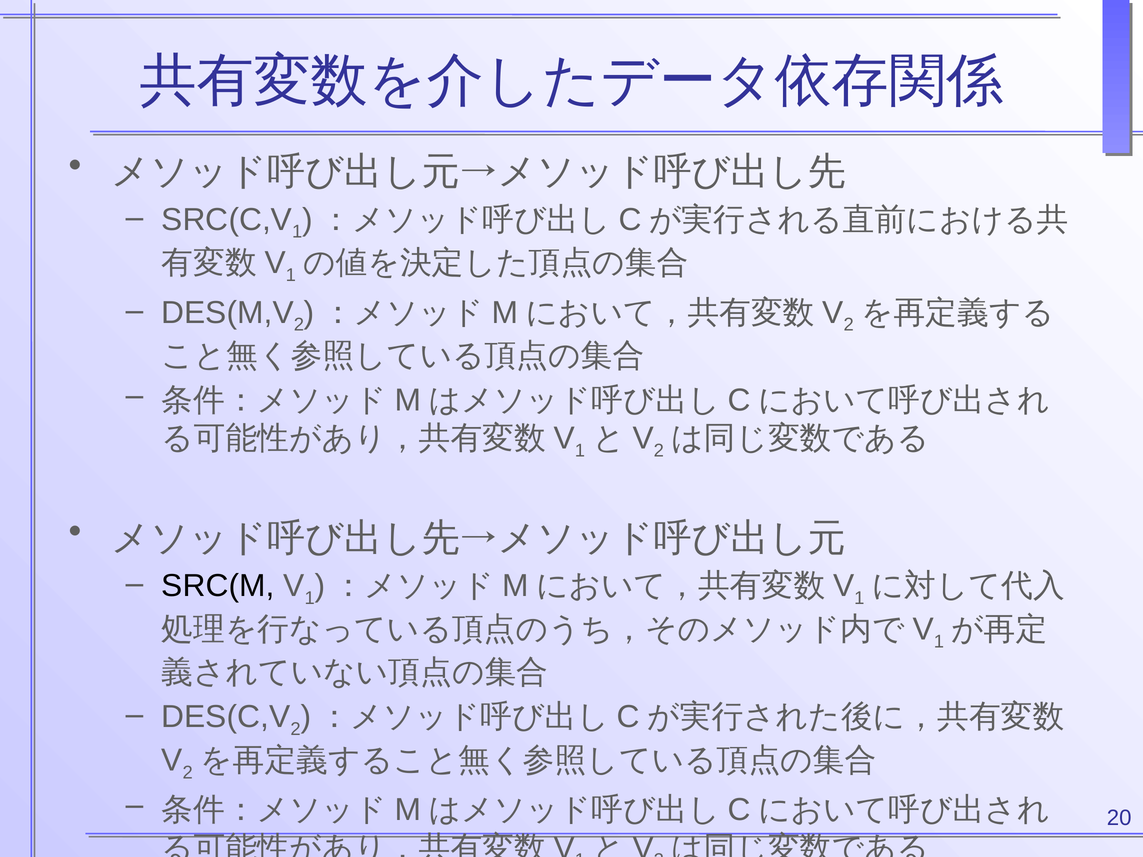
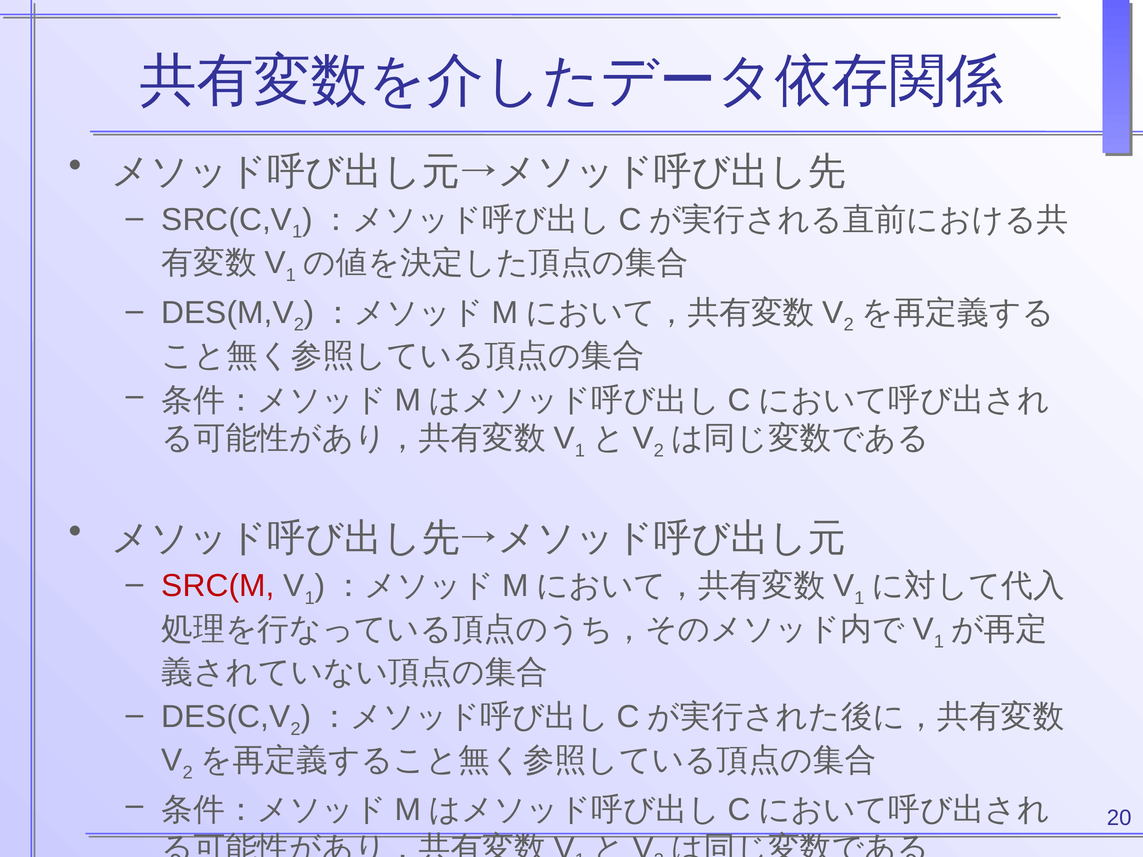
SRC(M colour: black -> red (218, 586)
